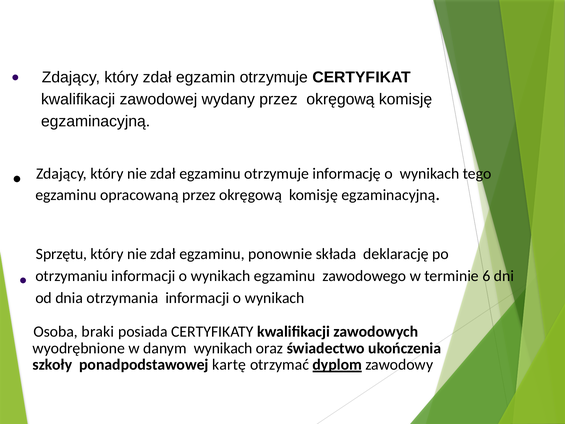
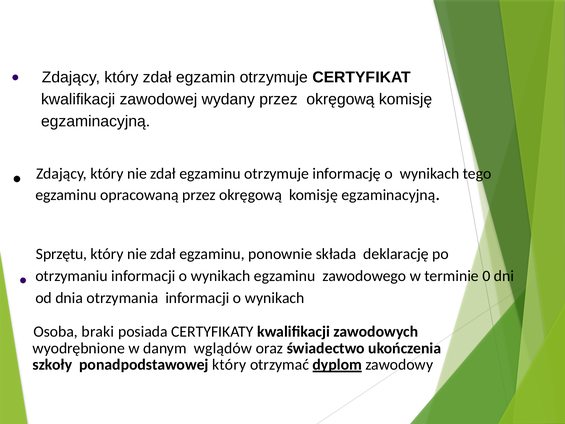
6: 6 -> 0 (486, 276)
danym wynikach: wynikach -> wglądów (223, 348)
ponadpodstawowej kartę: kartę -> który (229, 365)
